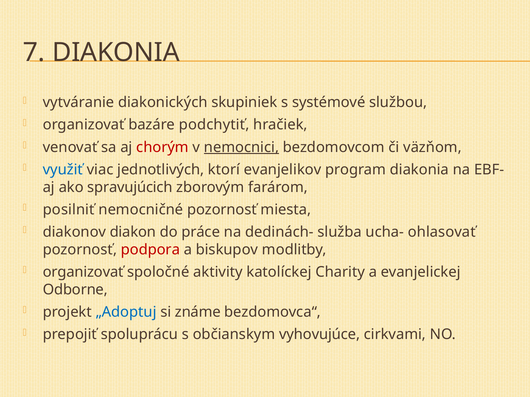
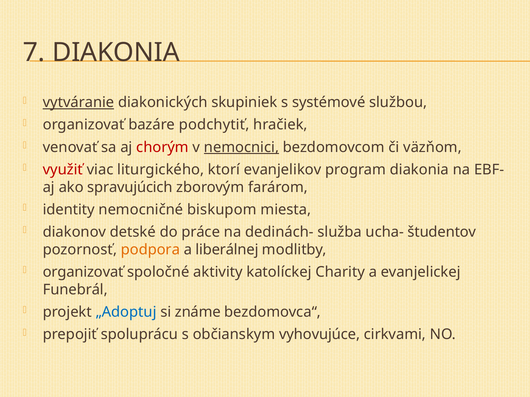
vytváranie underline: none -> present (78, 103)
využiť colour: blue -> red (63, 170)
jednotlivých: jednotlivých -> liturgického (161, 170)
posilniť: posilniť -> identity (69, 210)
nemocničné pozornosť: pozornosť -> biskupom (222, 210)
diakon: diakon -> detské (133, 232)
ohlasovať: ohlasovať -> študentov (442, 232)
podpora colour: red -> orange (150, 250)
biskupov: biskupov -> liberálnej (227, 250)
Odborne: Odborne -> Funebrál (75, 290)
